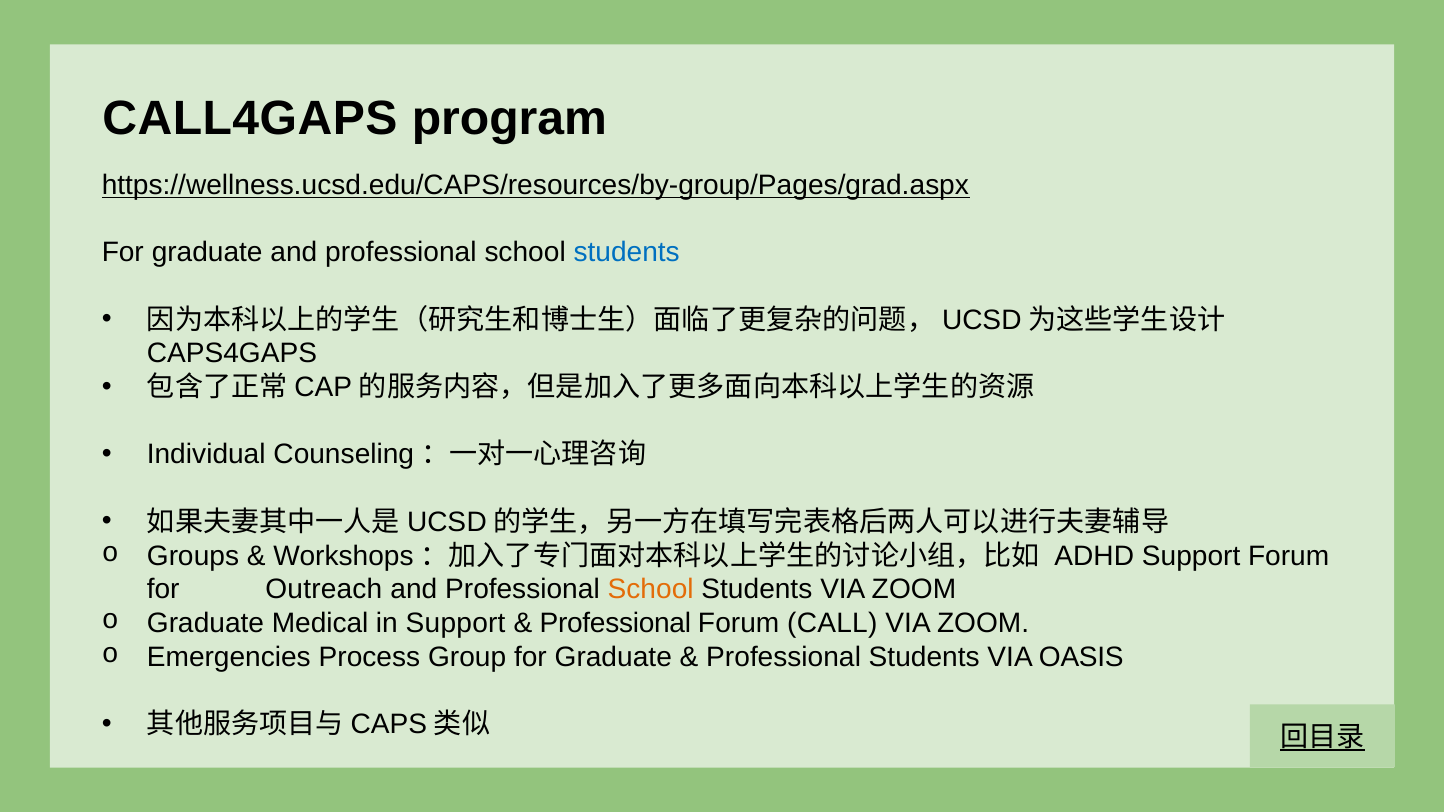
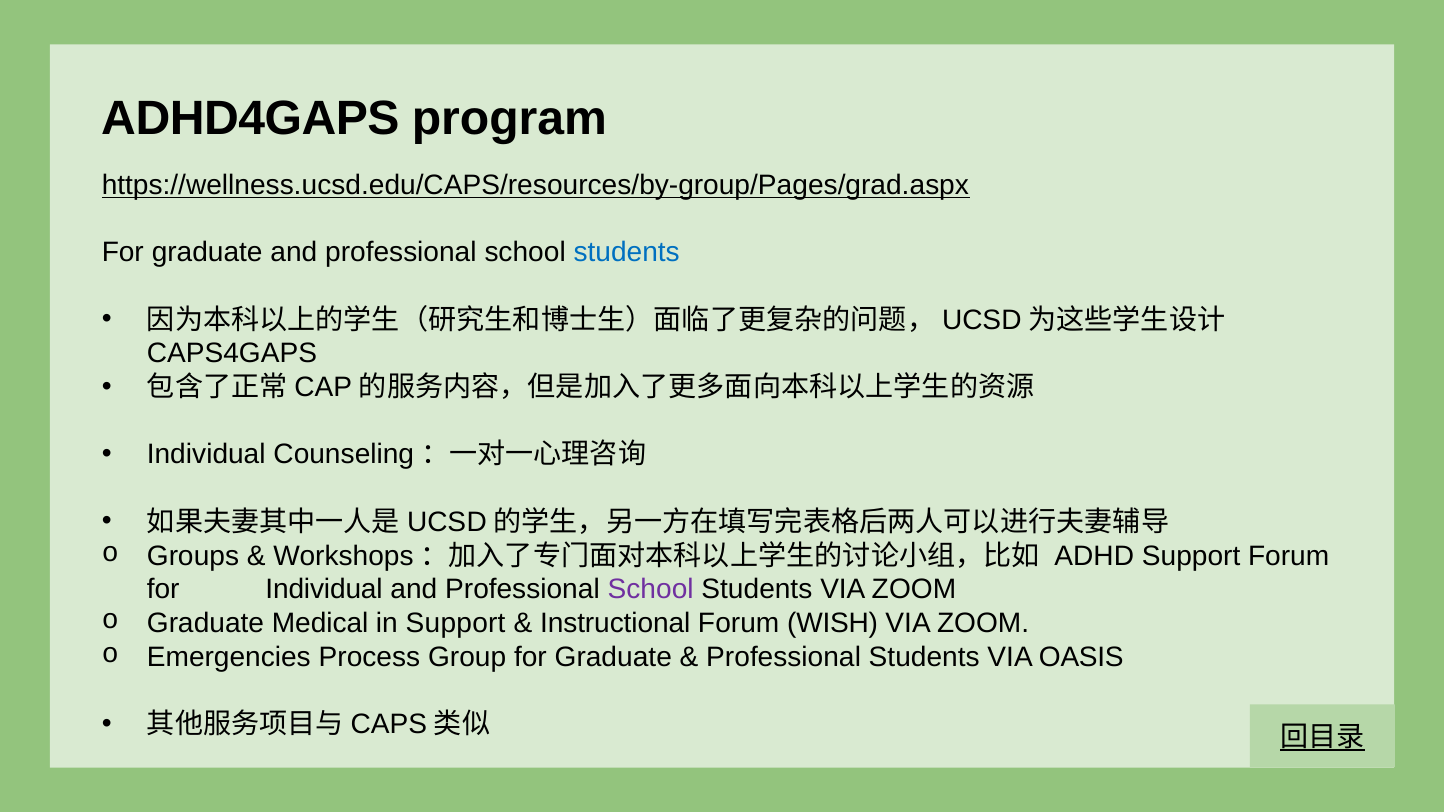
CALL4GAPS: CALL4GAPS -> ADHD4GAPS (250, 118)
for Outreach: Outreach -> Individual (324, 590)
School colour: orange -> purple (651, 590)
Professional: Professional -> Instructional (615, 623)
CALL: CALL -> WISH (833, 623)
